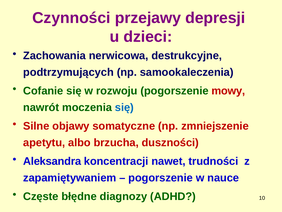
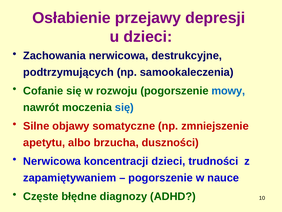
Czynności: Czynności -> Osłabienie (71, 18)
mowy colour: red -> blue (228, 91)
Aleksandra: Aleksandra -> Nerwicowa (52, 161)
koncentracji nawet: nawet -> dzieci (168, 161)
